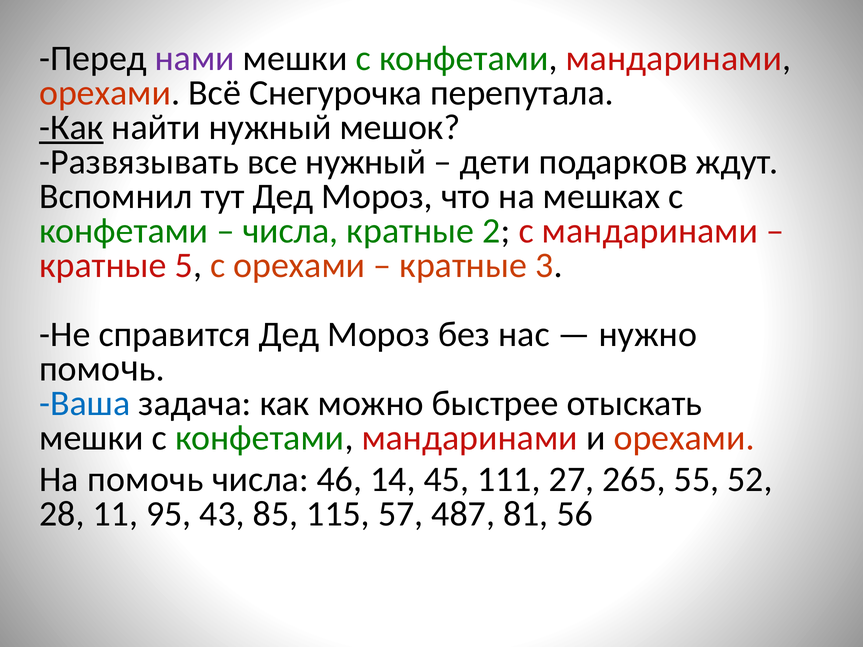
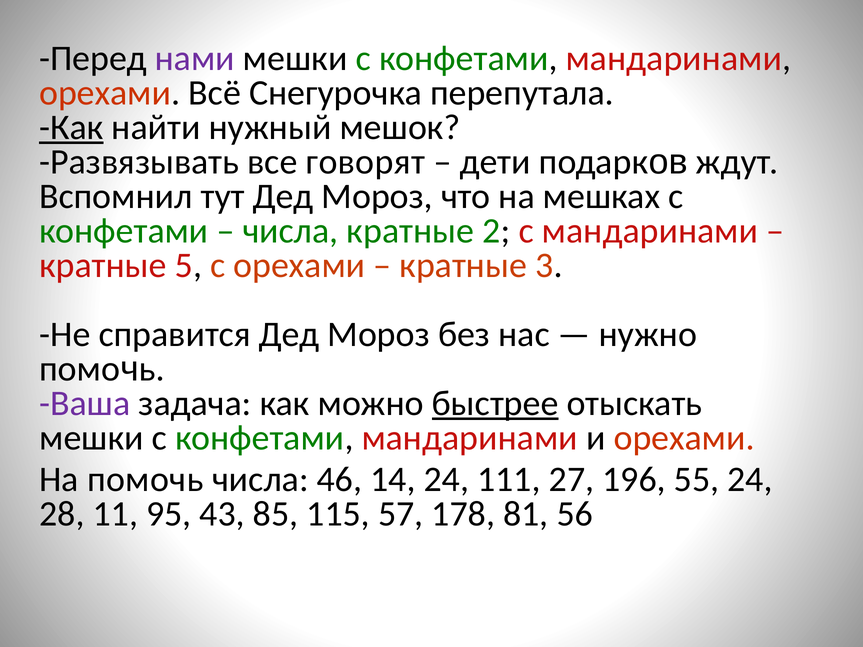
все нужный: нужный -> говорят (365, 162)
Ваша colour: blue -> purple (85, 403)
быстрее underline: none -> present (495, 403)
14 45: 45 -> 24 (446, 480)
265: 265 -> 196 (634, 480)
55 52: 52 -> 24 (750, 480)
487: 487 -> 178 (463, 514)
